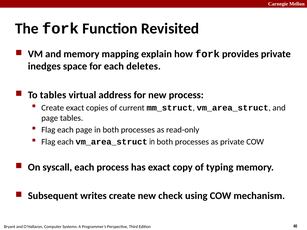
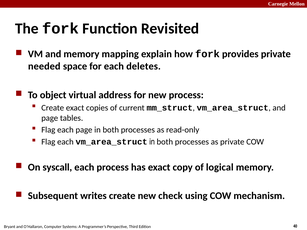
inedges: inedges -> needed (44, 66)
To tables: tables -> object (53, 95)
typing: typing -> logical (220, 167)
